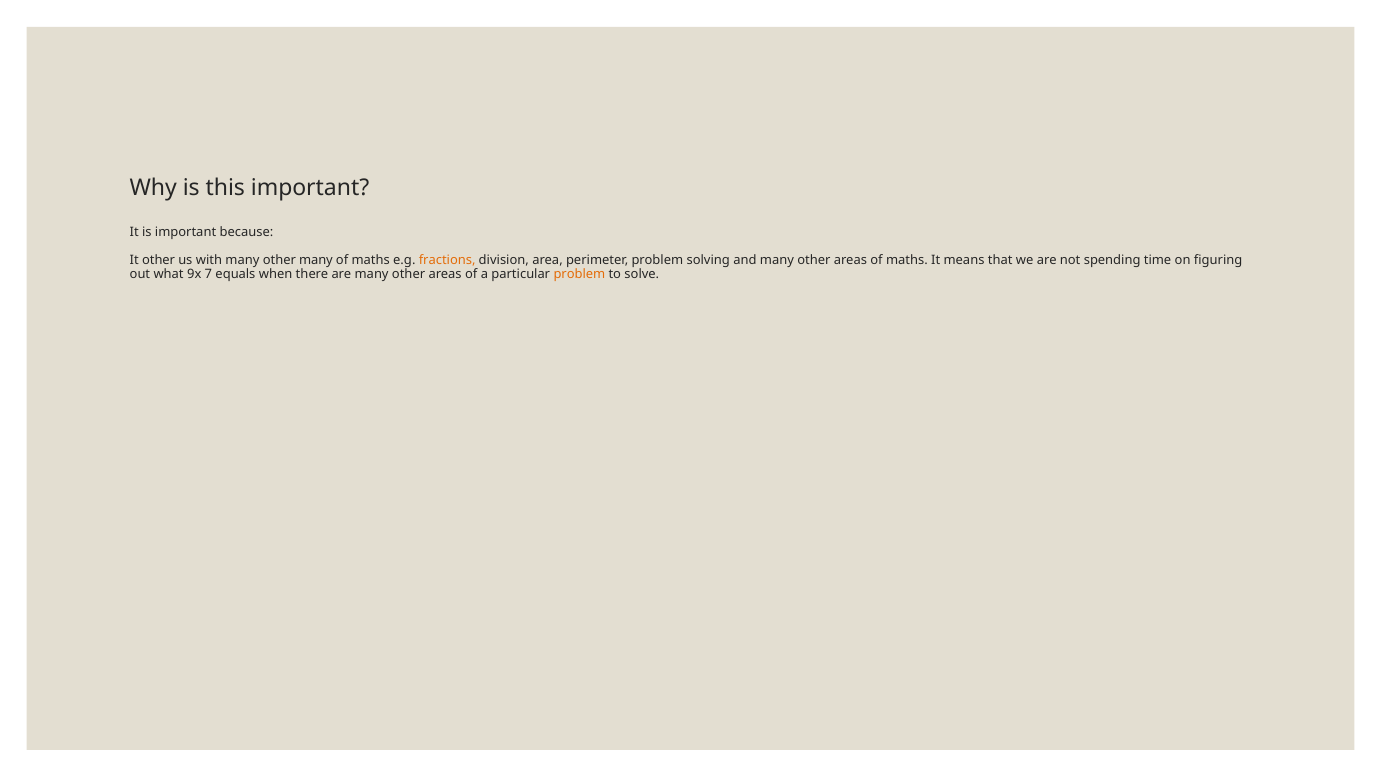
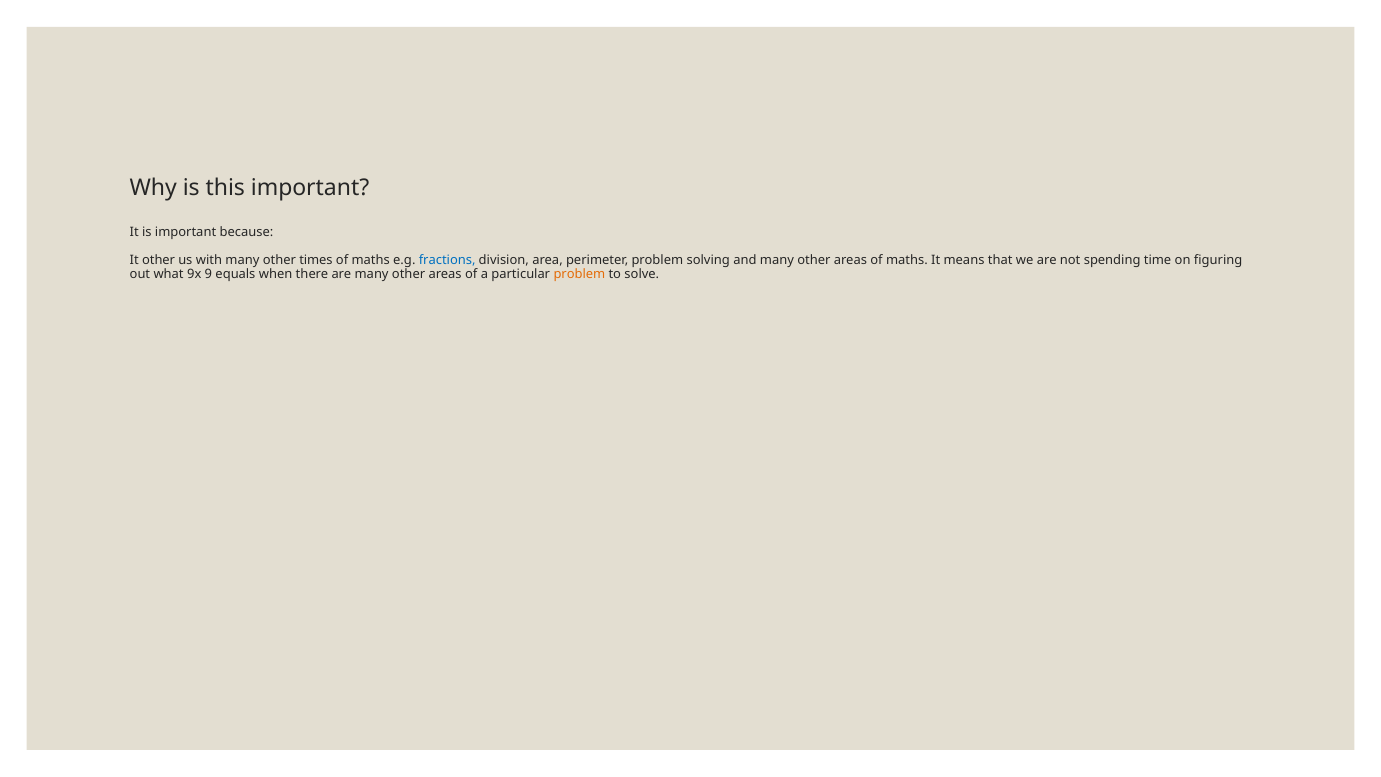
other many: many -> times (316, 260)
fractions colour: orange -> blue (447, 260)
7: 7 -> 9 (208, 274)
